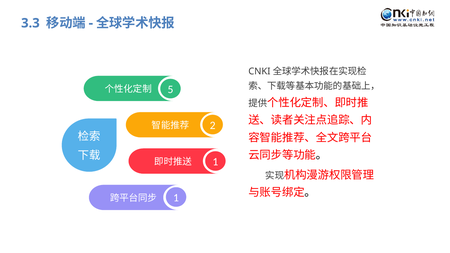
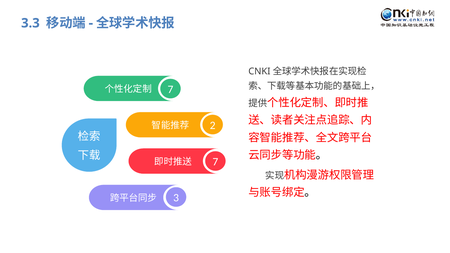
5: 5 -> 7 (170, 89)
1: 1 -> 7 (215, 162)
1: 1 -> 3 (176, 198)
